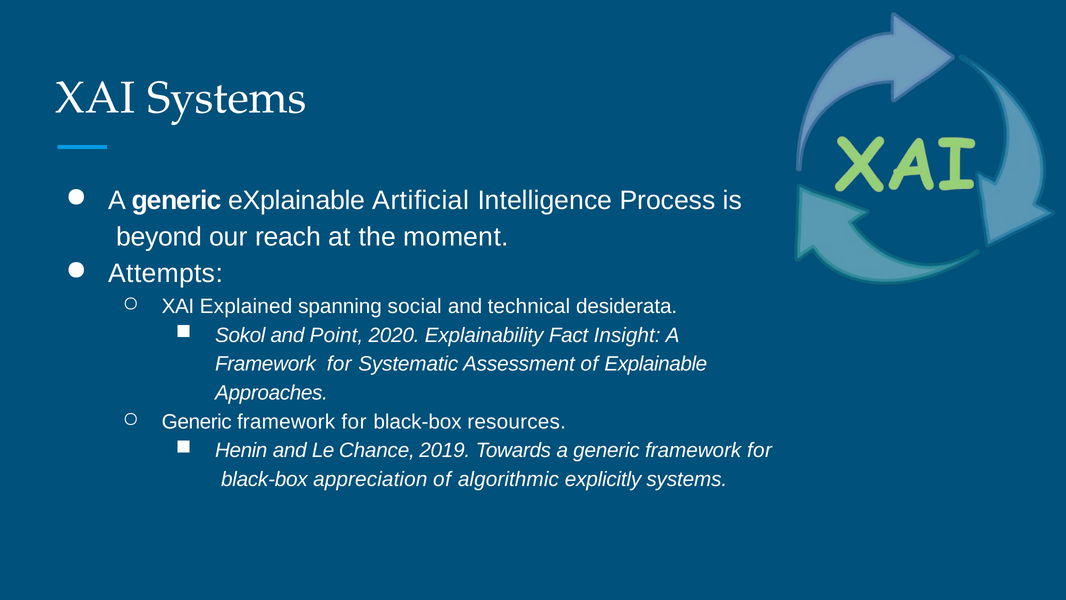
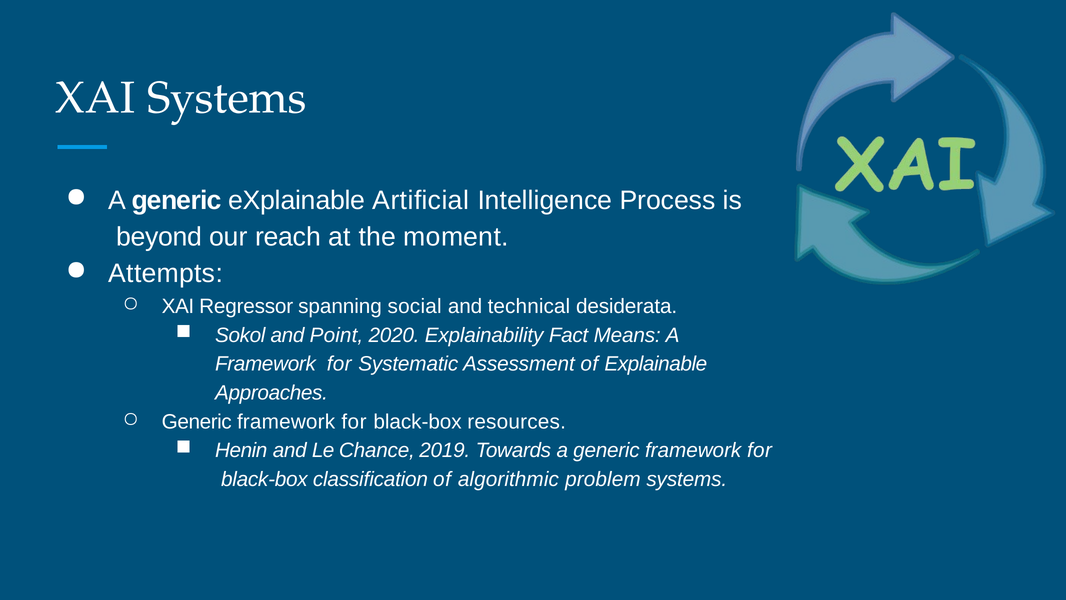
Explained: Explained -> Regressor (246, 306)
Insight: Insight -> Means (627, 335)
appreciation: appreciation -> classiﬁcation (370, 479)
explicitly: explicitly -> problem (603, 479)
